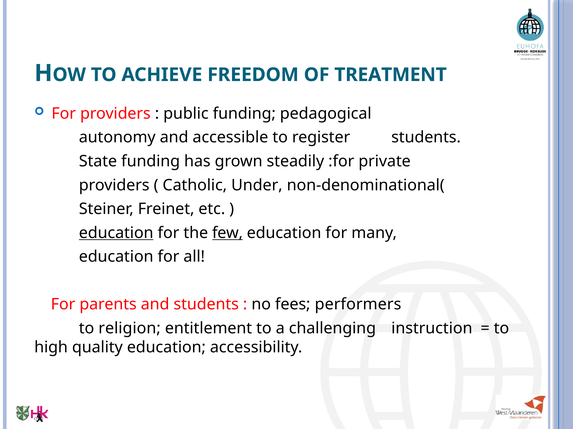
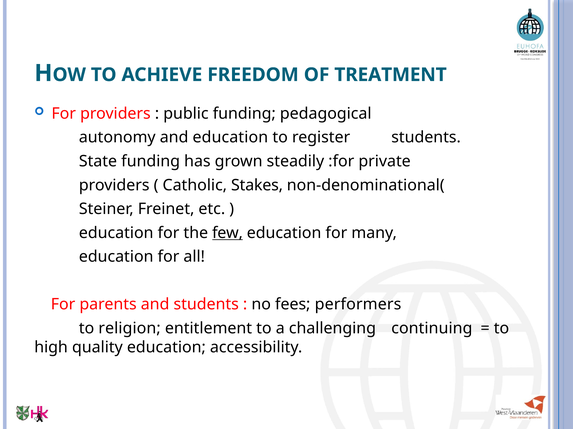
and accessible: accessible -> education (230, 138)
Under: Under -> Stakes (257, 185)
education underline: present -> none (116, 233)
instruction: instruction -> continuing (432, 329)
